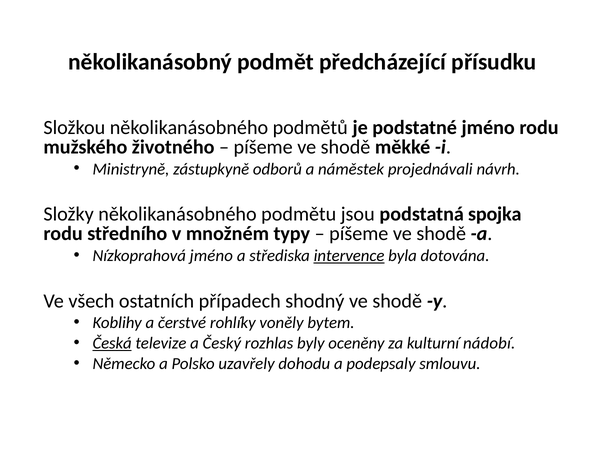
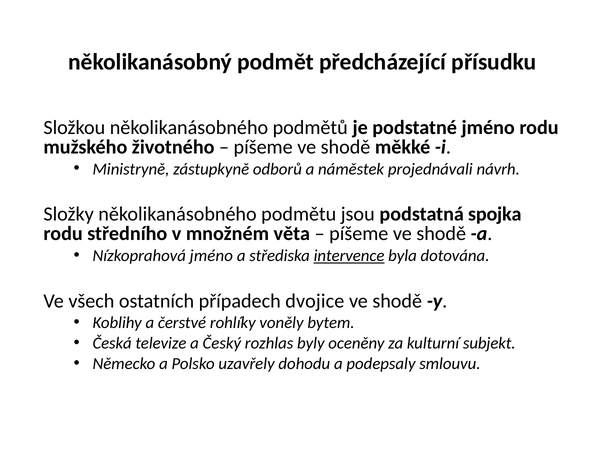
typy: typy -> věta (292, 234)
shodný: shodný -> dvojice (315, 301)
Česká underline: present -> none (112, 343)
nádobí: nádobí -> subjekt (489, 343)
